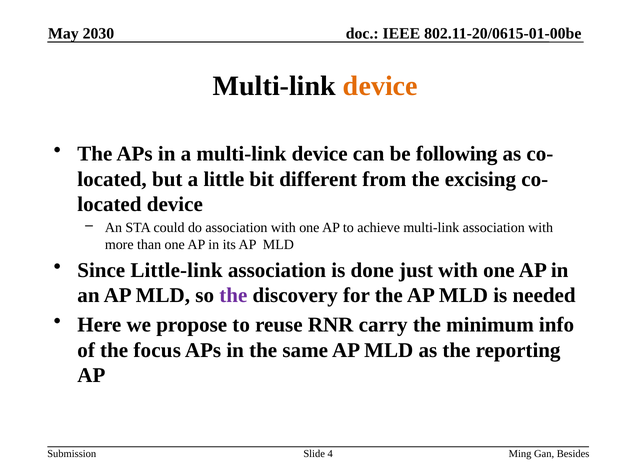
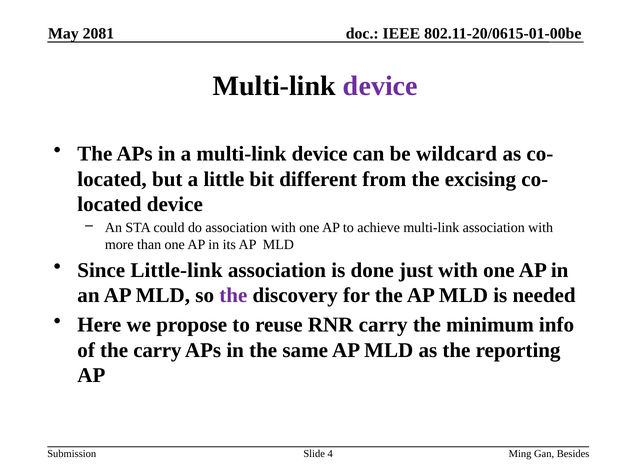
2030: 2030 -> 2081 (98, 34)
device colour: orange -> purple (380, 86)
following: following -> wildcard (457, 154)
the focus: focus -> carry (157, 350)
